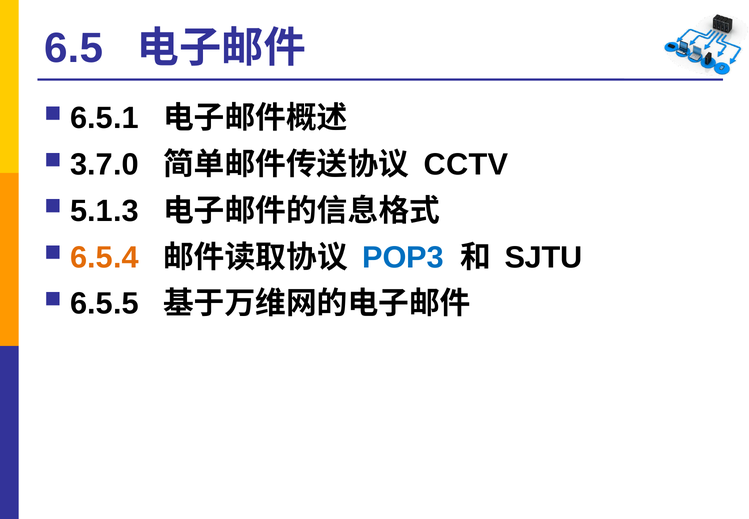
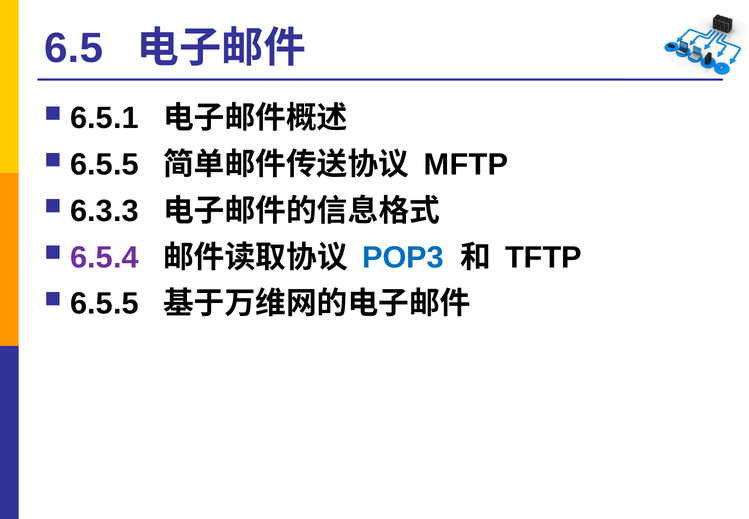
3.7.0: 3.7.0 -> 6.5.5 (104, 165)
CCTV: CCTV -> MFTP (466, 165)
5.1.3: 5.1.3 -> 6.3.3 (104, 211)
6.5.4 colour: orange -> purple (104, 257)
SJTU: SJTU -> TFTP (543, 257)
